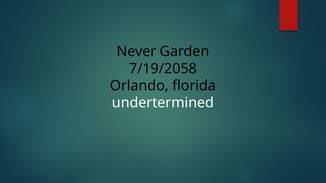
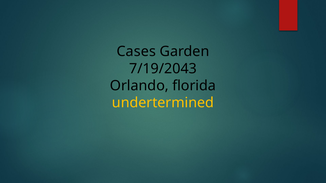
Never: Never -> Cases (136, 52)
7/19/2058: 7/19/2058 -> 7/19/2043 (163, 69)
undertermined colour: white -> yellow (163, 103)
